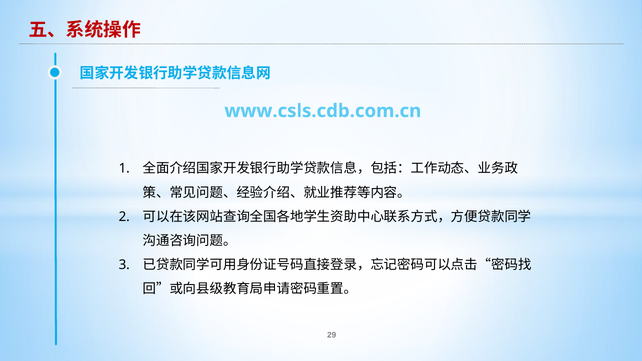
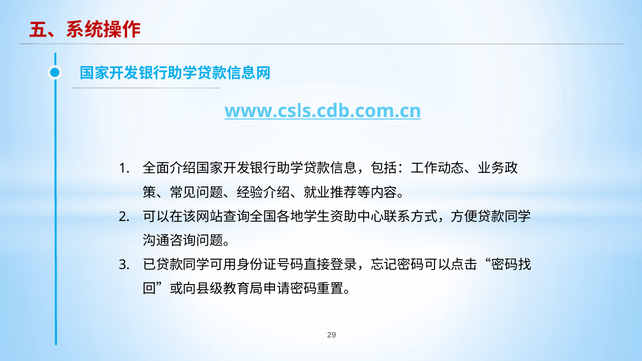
www.csls.cdb.com.cn underline: none -> present (323, 111)
